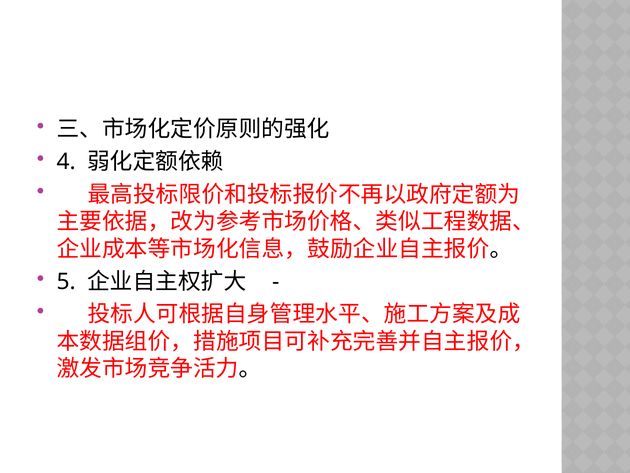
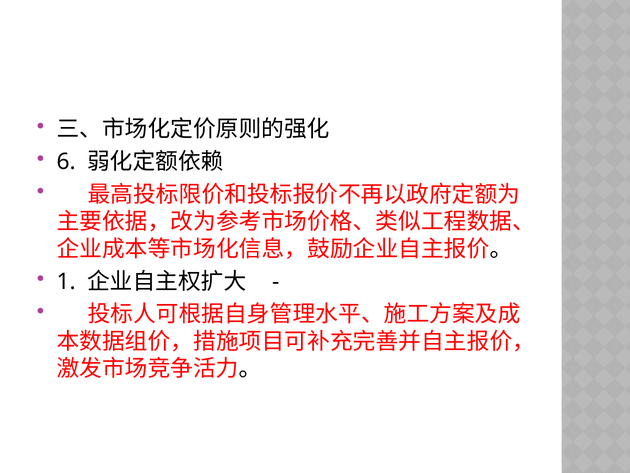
4: 4 -> 6 (66, 162)
5: 5 -> 1 (66, 281)
